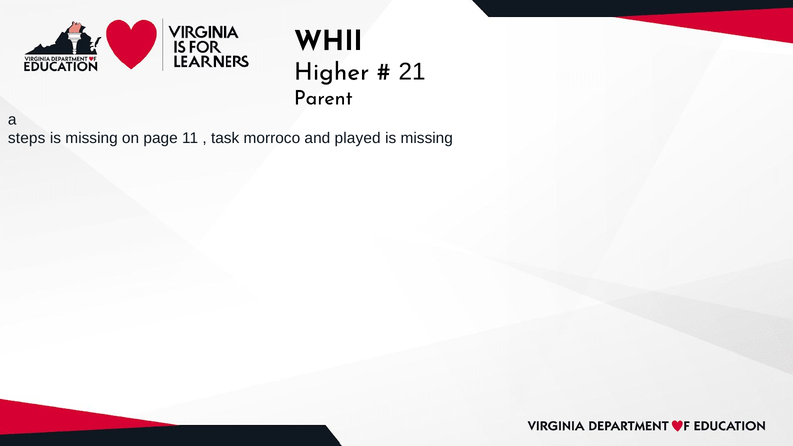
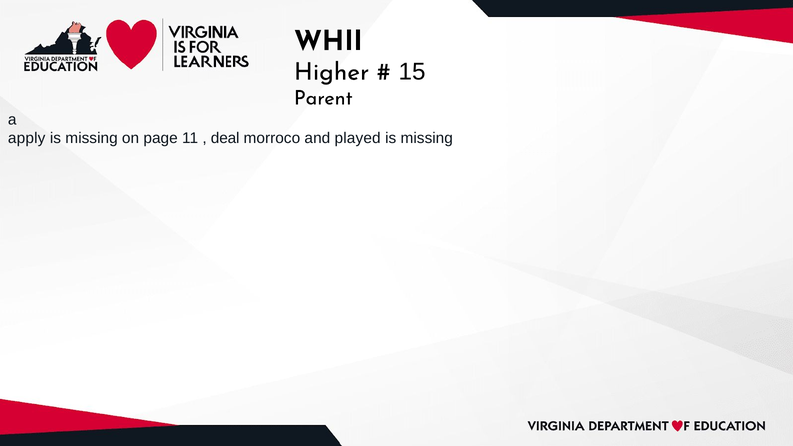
21: 21 -> 15 (412, 72)
steps: steps -> apply (27, 138)
task: task -> deal (225, 138)
